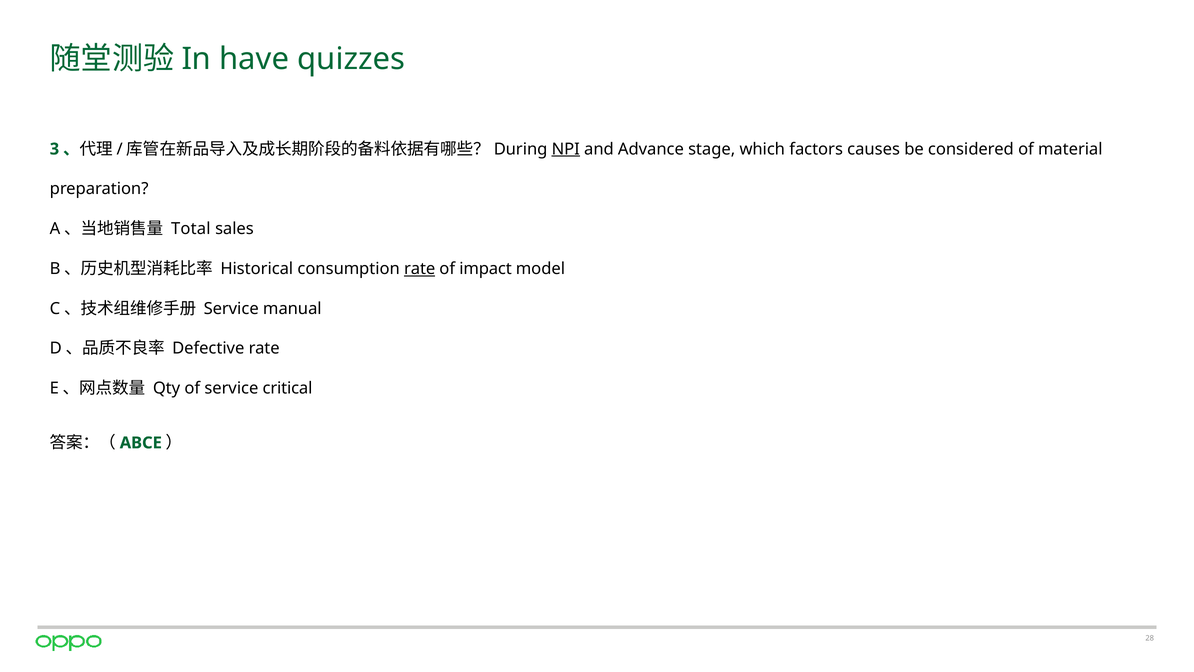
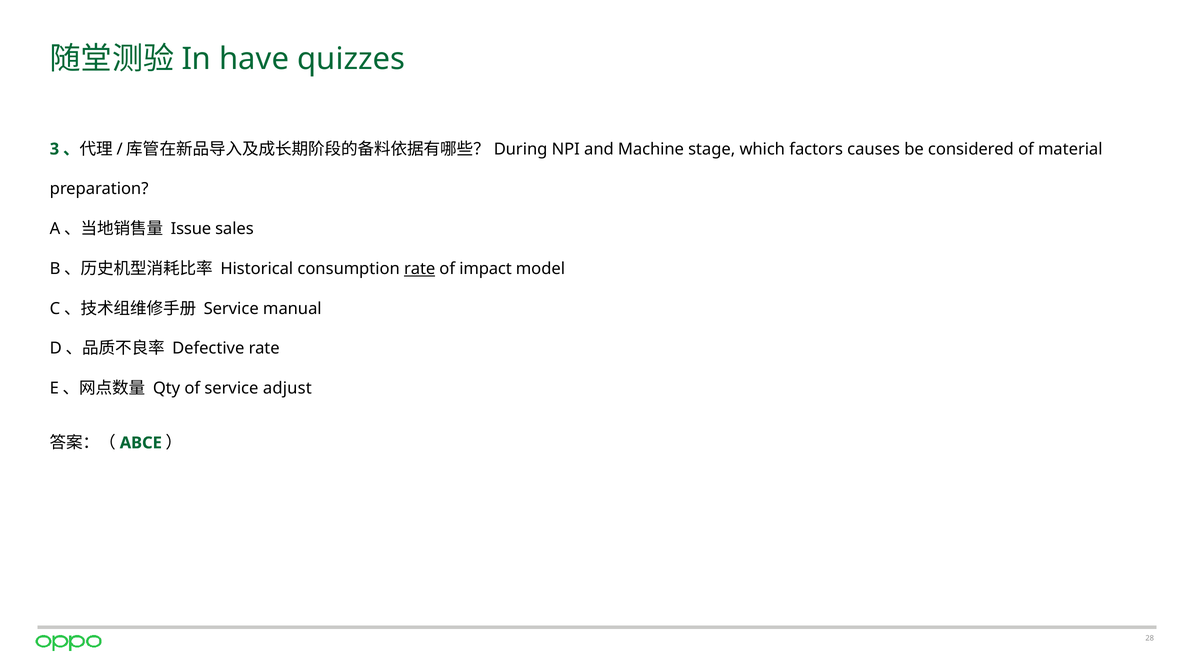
NPI underline: present -> none (566, 149)
Advance: Advance -> Machine (651, 149)
Total: Total -> Issue (191, 229)
critical: critical -> adjust (287, 388)
